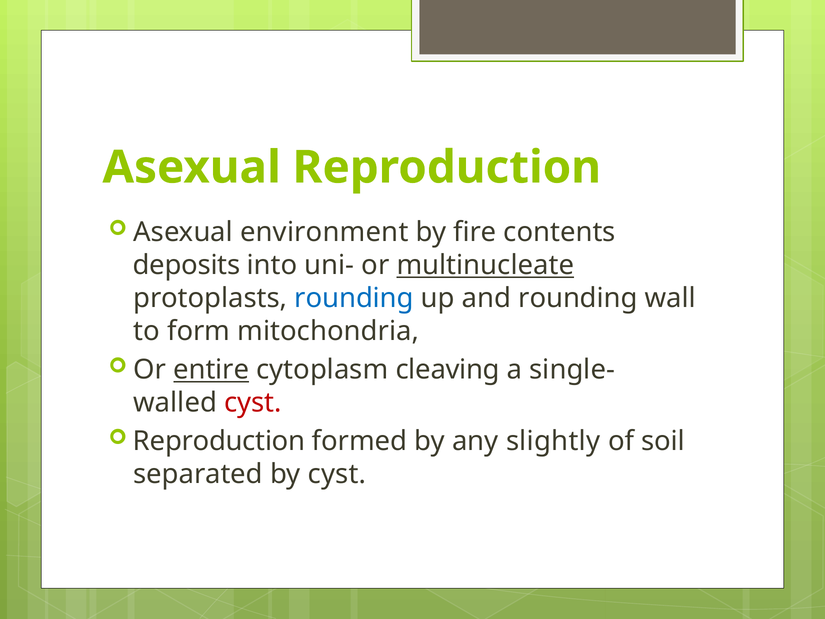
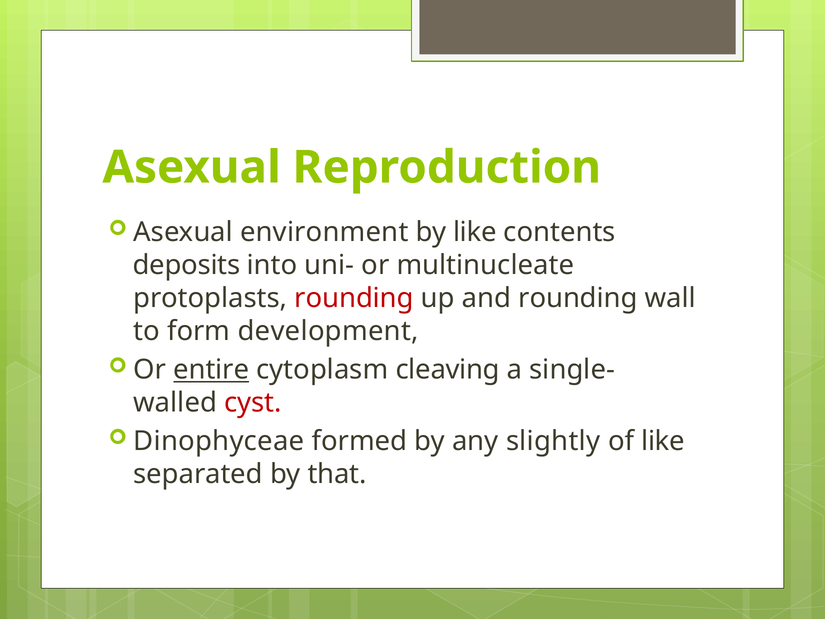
by fire: fire -> like (475, 232)
multinucleate underline: present -> none (485, 265)
rounding colour: blue -> red (354, 298)
mitochondria: mitochondria -> development (328, 331)
Reproduction: Reproduction -> Dinophyceae (219, 441)
of soil: soil -> like (663, 441)
by cyst: cyst -> that (337, 474)
